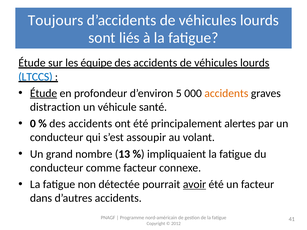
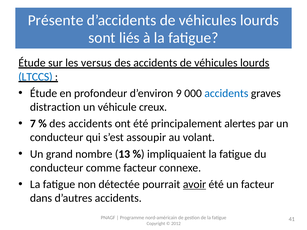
Toujours: Toujours -> Présente (56, 20)
équipe: équipe -> versus (96, 63)
Étude underline: present -> none (44, 93)
5: 5 -> 9 (179, 93)
accidents colour: orange -> blue (226, 93)
santé: santé -> creux (153, 107)
0: 0 -> 7 (33, 124)
